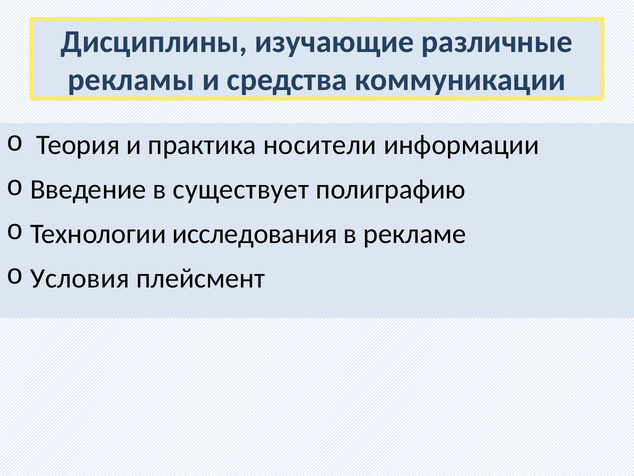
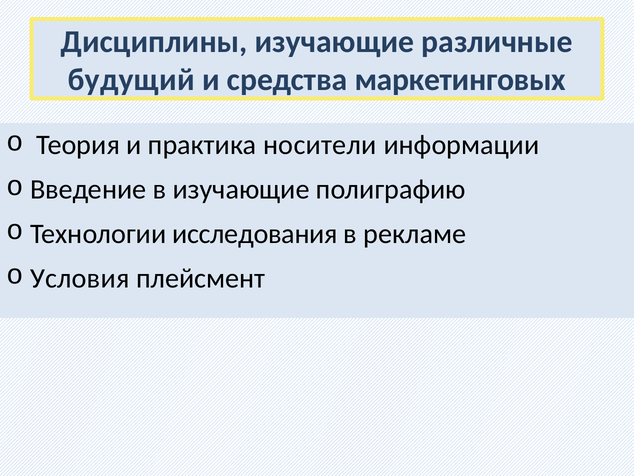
рекламы: рекламы -> будущий (131, 80)
коммуникации: коммуникации -> маркетинговых (460, 80)
в существует: существует -> изучающие (241, 189)
